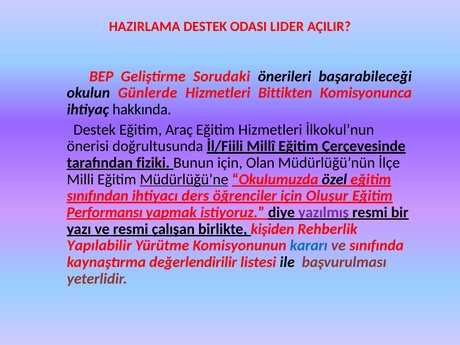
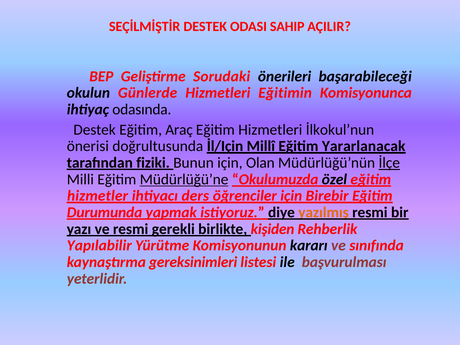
HAZIRLAMA: HAZIRLAMA -> SEÇİLMİŞTİR (145, 27)
LIDER: LIDER -> SAHIP (287, 27)
Bittikten: Bittikten -> Eğitimin (285, 93)
hakkında: hakkında -> odasında (142, 109)
İl/Fiili: İl/Fiili -> İl/Için (225, 146)
Çerçevesinde: Çerçevesinde -> Yararlanacak (364, 146)
İlçe underline: none -> present (389, 163)
sınıfından: sınıfından -> hizmetler (98, 196)
Oluşur: Oluşur -> Birebir (327, 196)
Performansı: Performansı -> Durumunda (105, 212)
yazılmış colour: purple -> orange (324, 212)
çalışan: çalışan -> gerekli (173, 229)
kararı colour: blue -> black (309, 246)
değerlendirilir: değerlendirilir -> gereksinimleri (193, 262)
